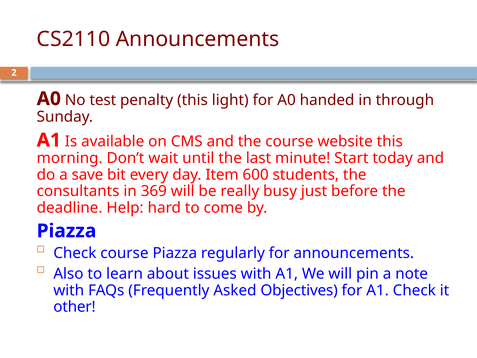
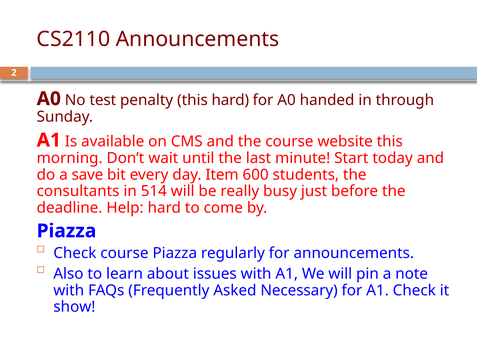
this light: light -> hard (230, 100)
369: 369 -> 514 (154, 191)
Objectives: Objectives -> Necessary (299, 290)
other: other -> show (74, 307)
